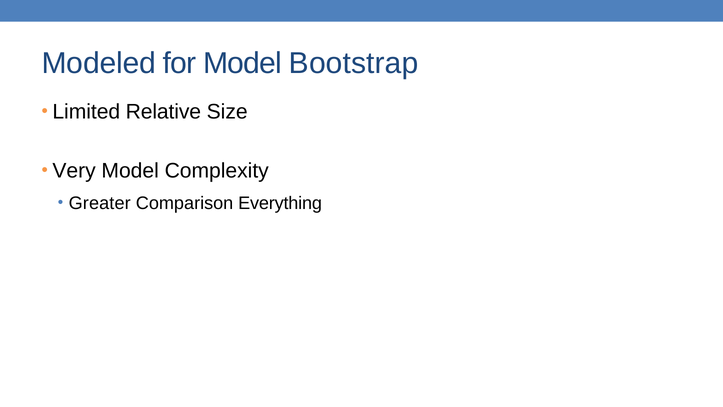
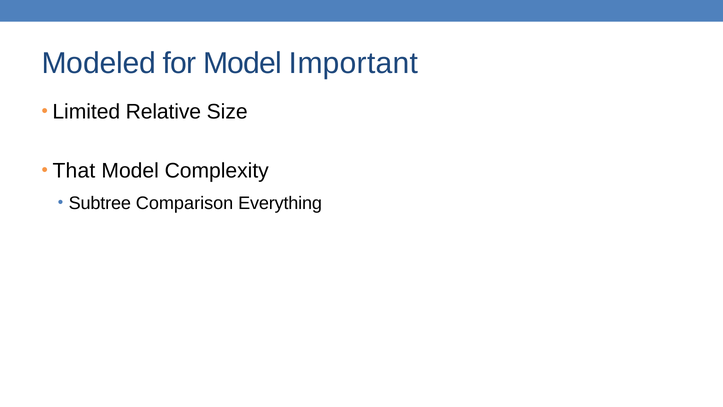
Bootstrap: Bootstrap -> Important (354, 63)
Very: Very -> That (74, 171)
Greater: Greater -> Subtree (100, 203)
